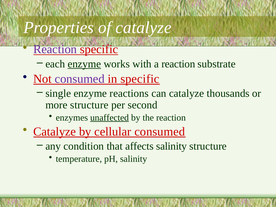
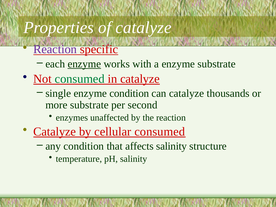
a reaction: reaction -> enzyme (178, 64)
consumed colour: purple -> green (80, 79)
in specific: specific -> catalyze (140, 79)
enzyme reactions: reactions -> condition (129, 93)
more structure: structure -> substrate (89, 105)
unaffected underline: present -> none (110, 118)
